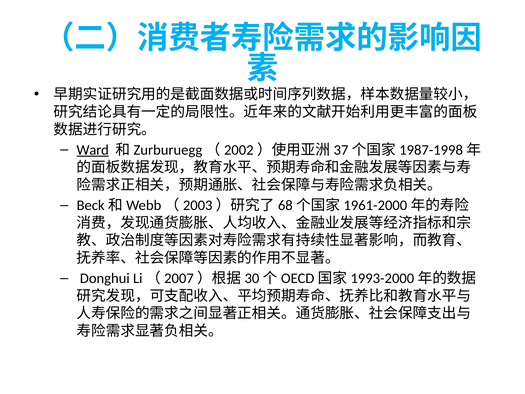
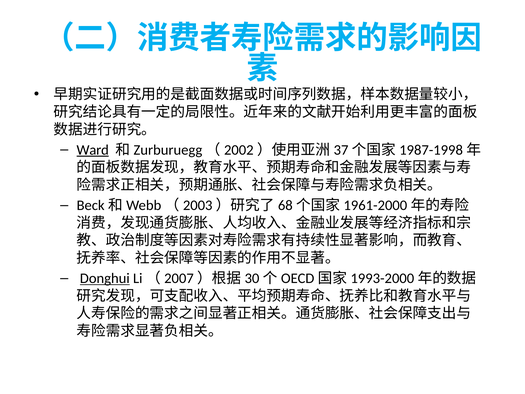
Donghui underline: none -> present (105, 278)
